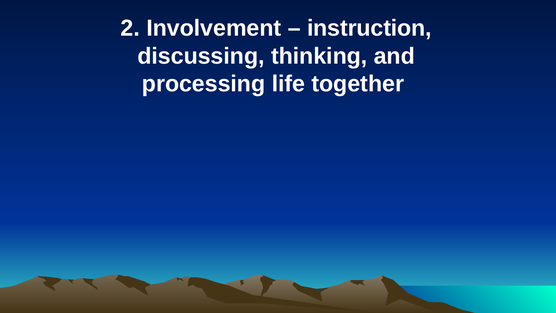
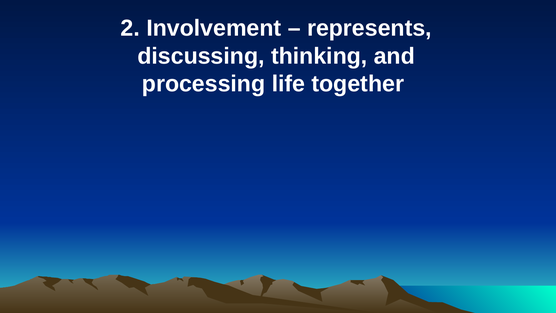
instruction: instruction -> represents (369, 28)
